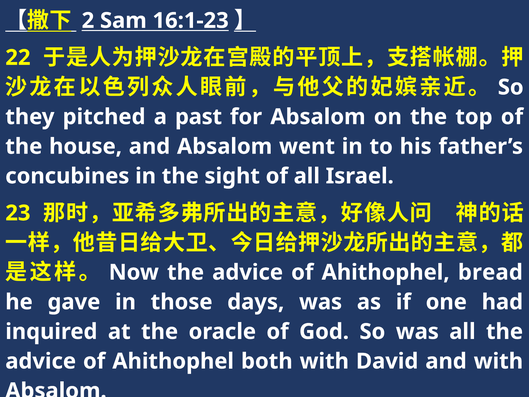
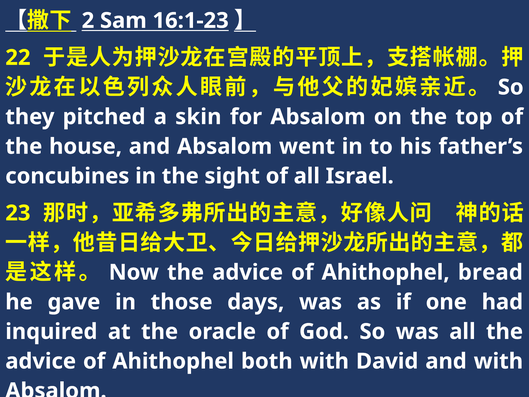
past: past -> skin (198, 117)
